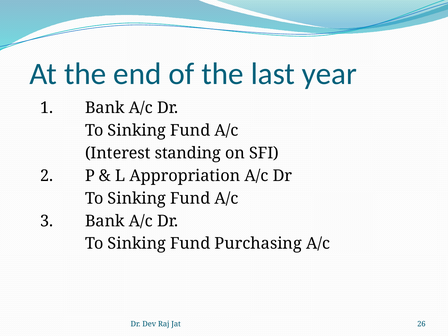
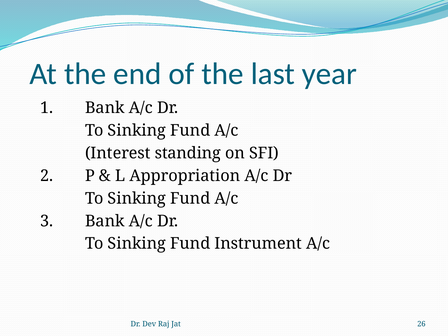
Purchasing: Purchasing -> Instrument (258, 244)
